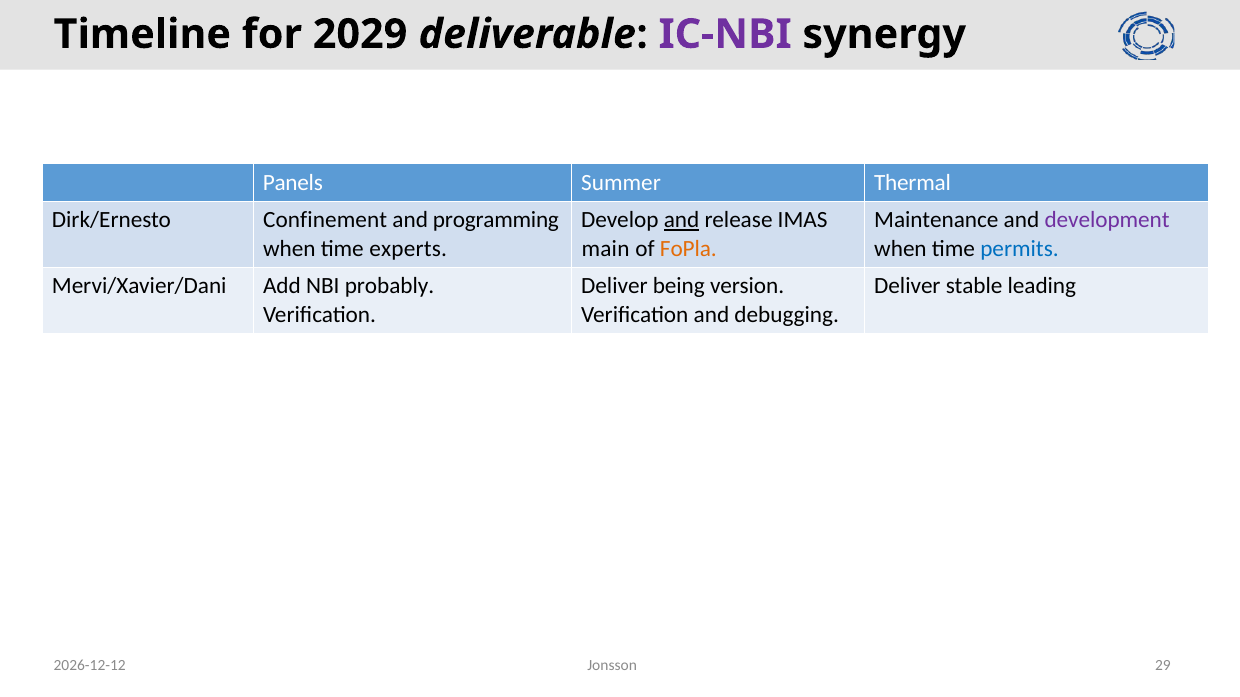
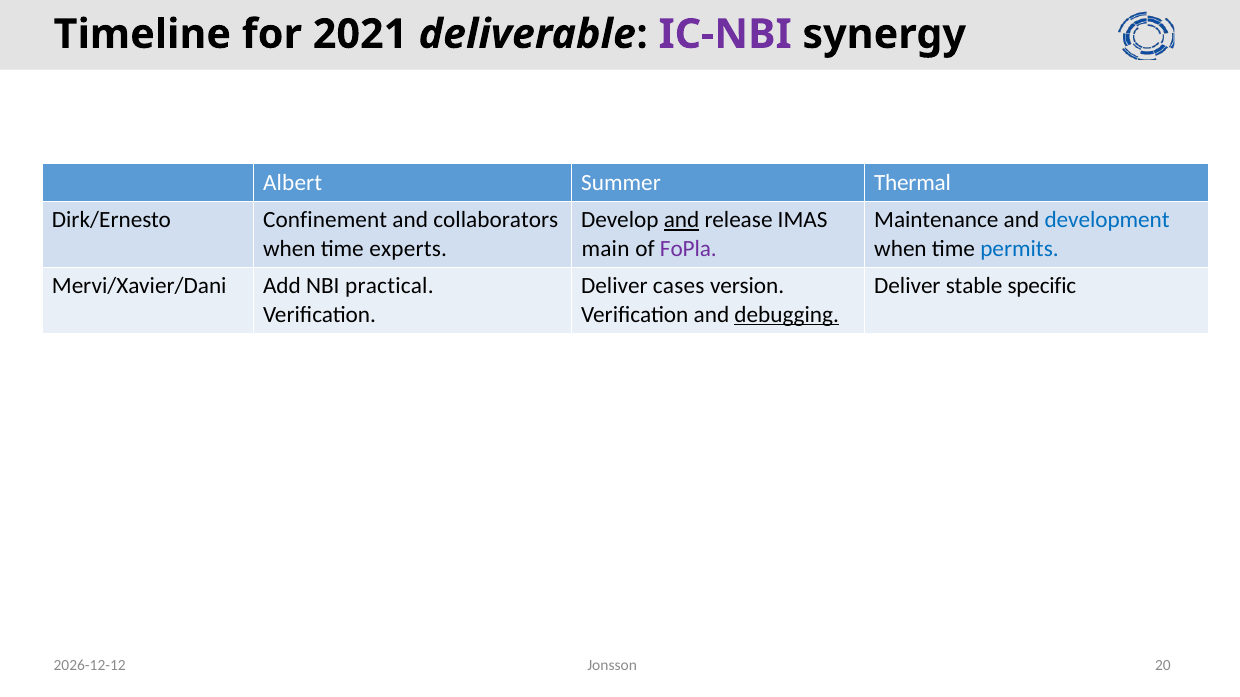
2029: 2029 -> 2021 (360, 34)
Panels: Panels -> Albert (293, 183)
programming: programming -> collaborators (496, 220)
development colour: purple -> blue (1107, 220)
FoPla colour: orange -> purple (688, 249)
probably: probably -> practical (389, 286)
being: being -> cases (679, 286)
leading: leading -> specific (1042, 286)
debugging underline: none -> present (787, 315)
29: 29 -> 20 (1163, 666)
